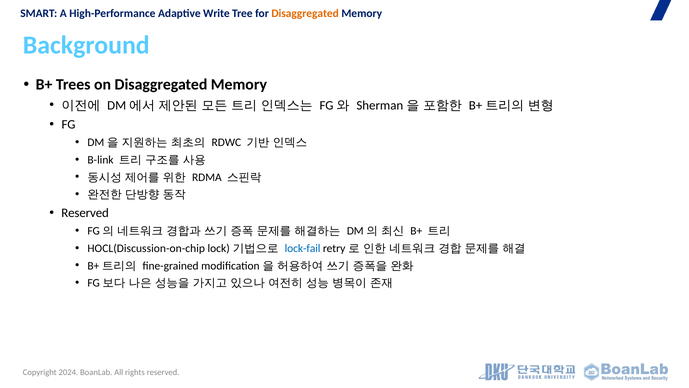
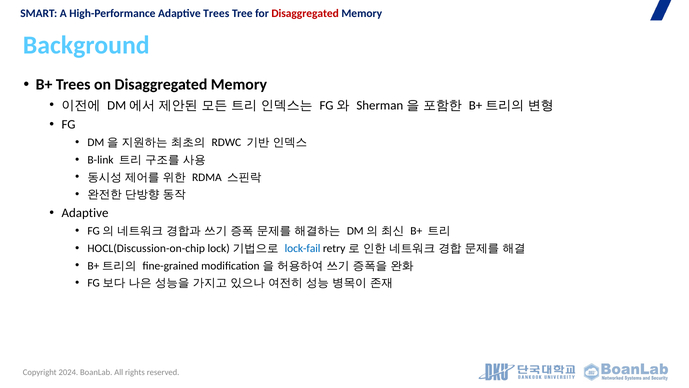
Adaptive Write: Write -> Trees (216, 13)
Disaggregated colour: orange -> red (305, 13)
Reserved: Reserved -> Adaptive (85, 213)
